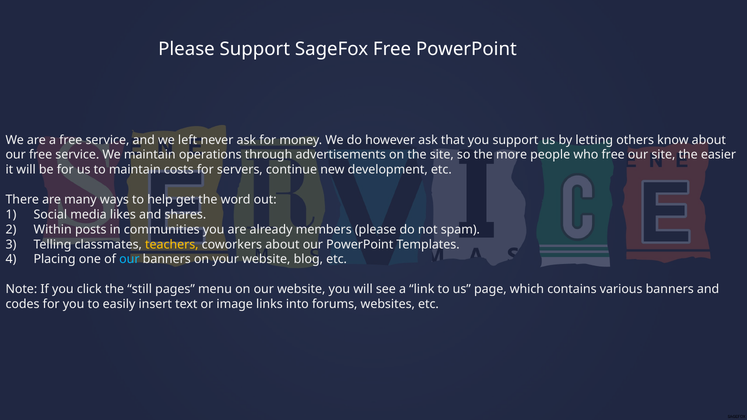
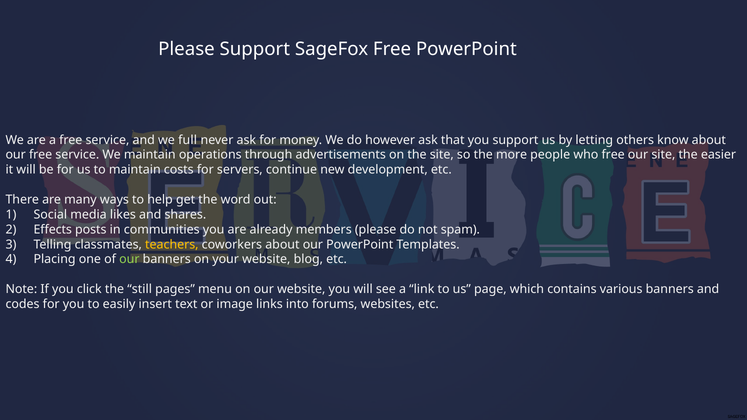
left: left -> full (188, 140)
Within: Within -> Effects (53, 230)
our colour: light blue -> light green (129, 259)
